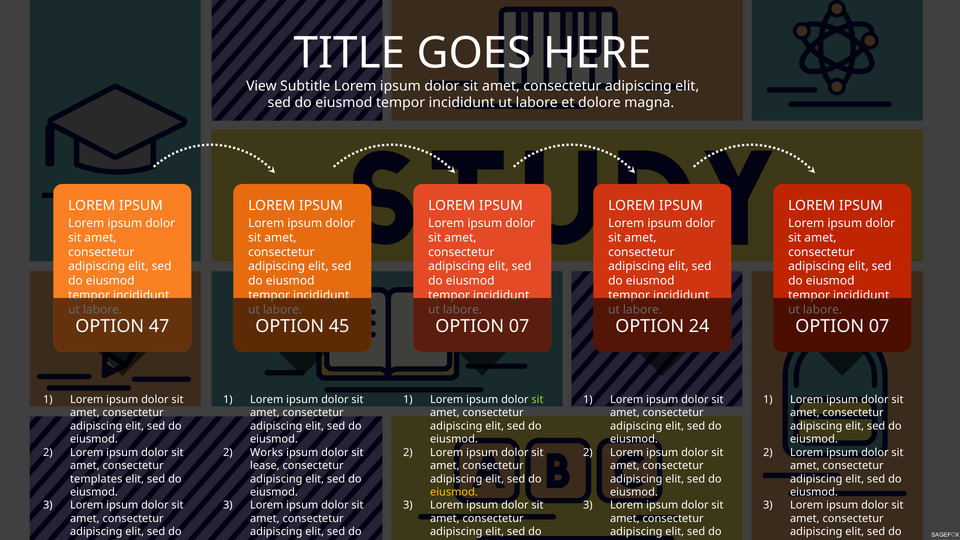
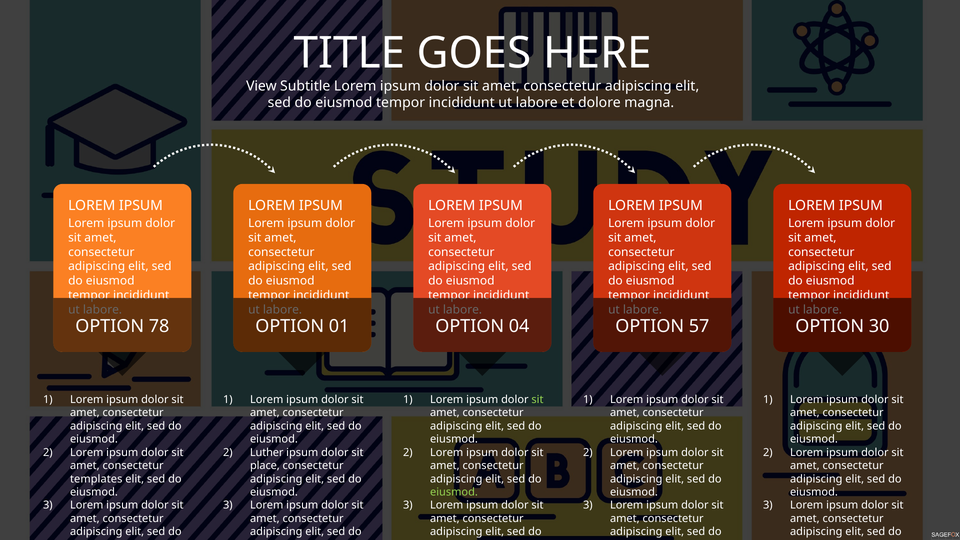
47: 47 -> 78 (159, 326)
45: 45 -> 01 (339, 326)
07: 07 -> 04 (519, 326)
24: 24 -> 57 (699, 326)
07: 07 -> 30 (879, 326)
Works: Works -> Luther (267, 452)
lease: lease -> place (265, 466)
eiusmod colour: yellow -> light green (454, 492)
